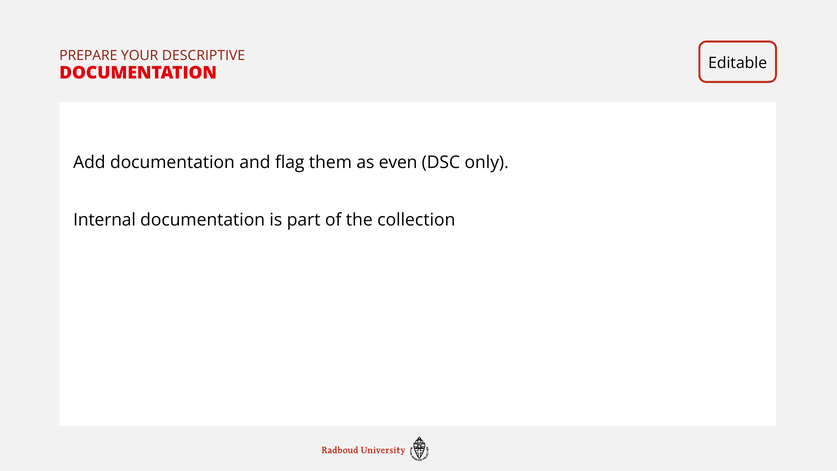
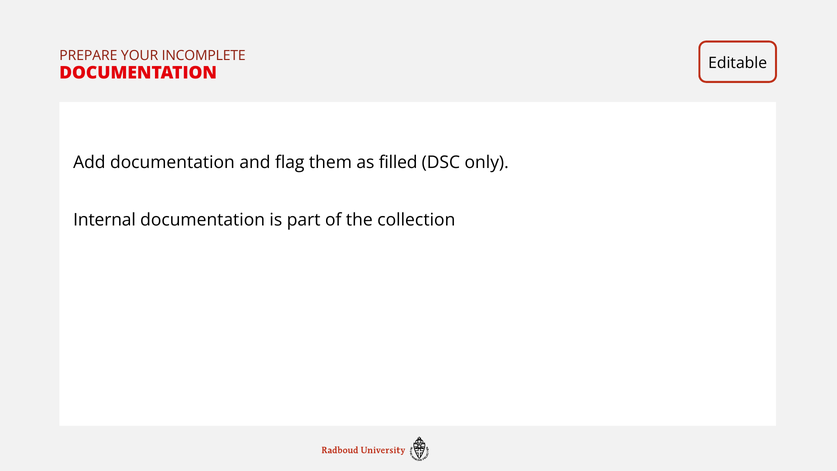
DESCRIPTIVE: DESCRIPTIVE -> INCOMPLETE (204, 55)
even: even -> filled (398, 162)
